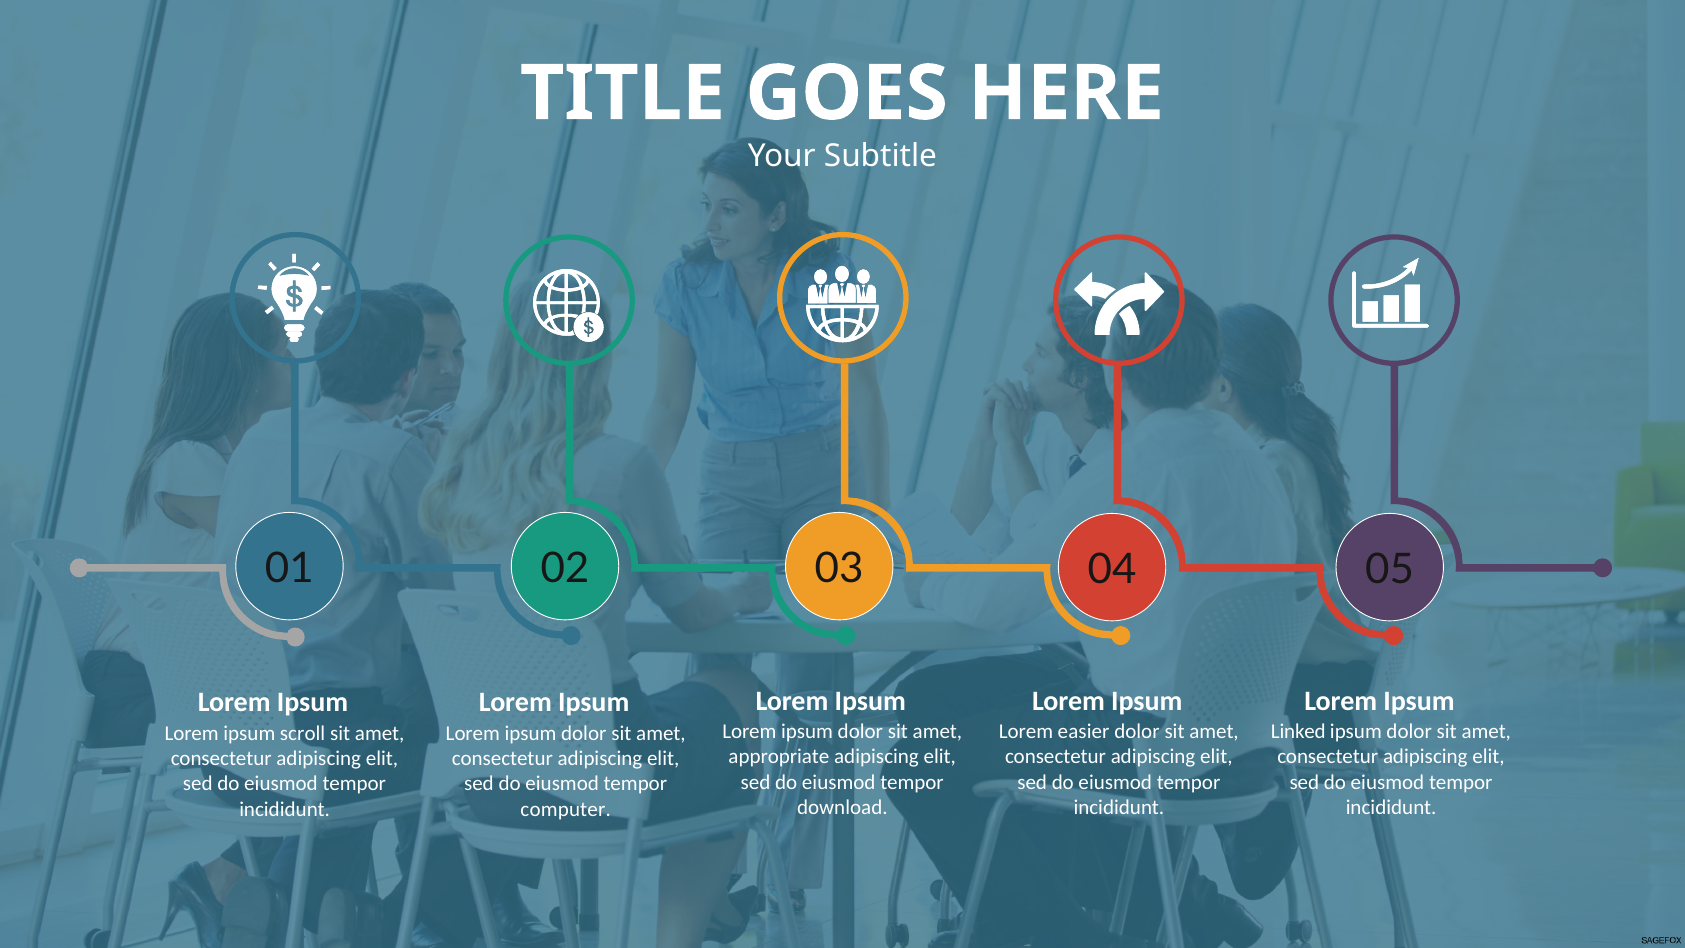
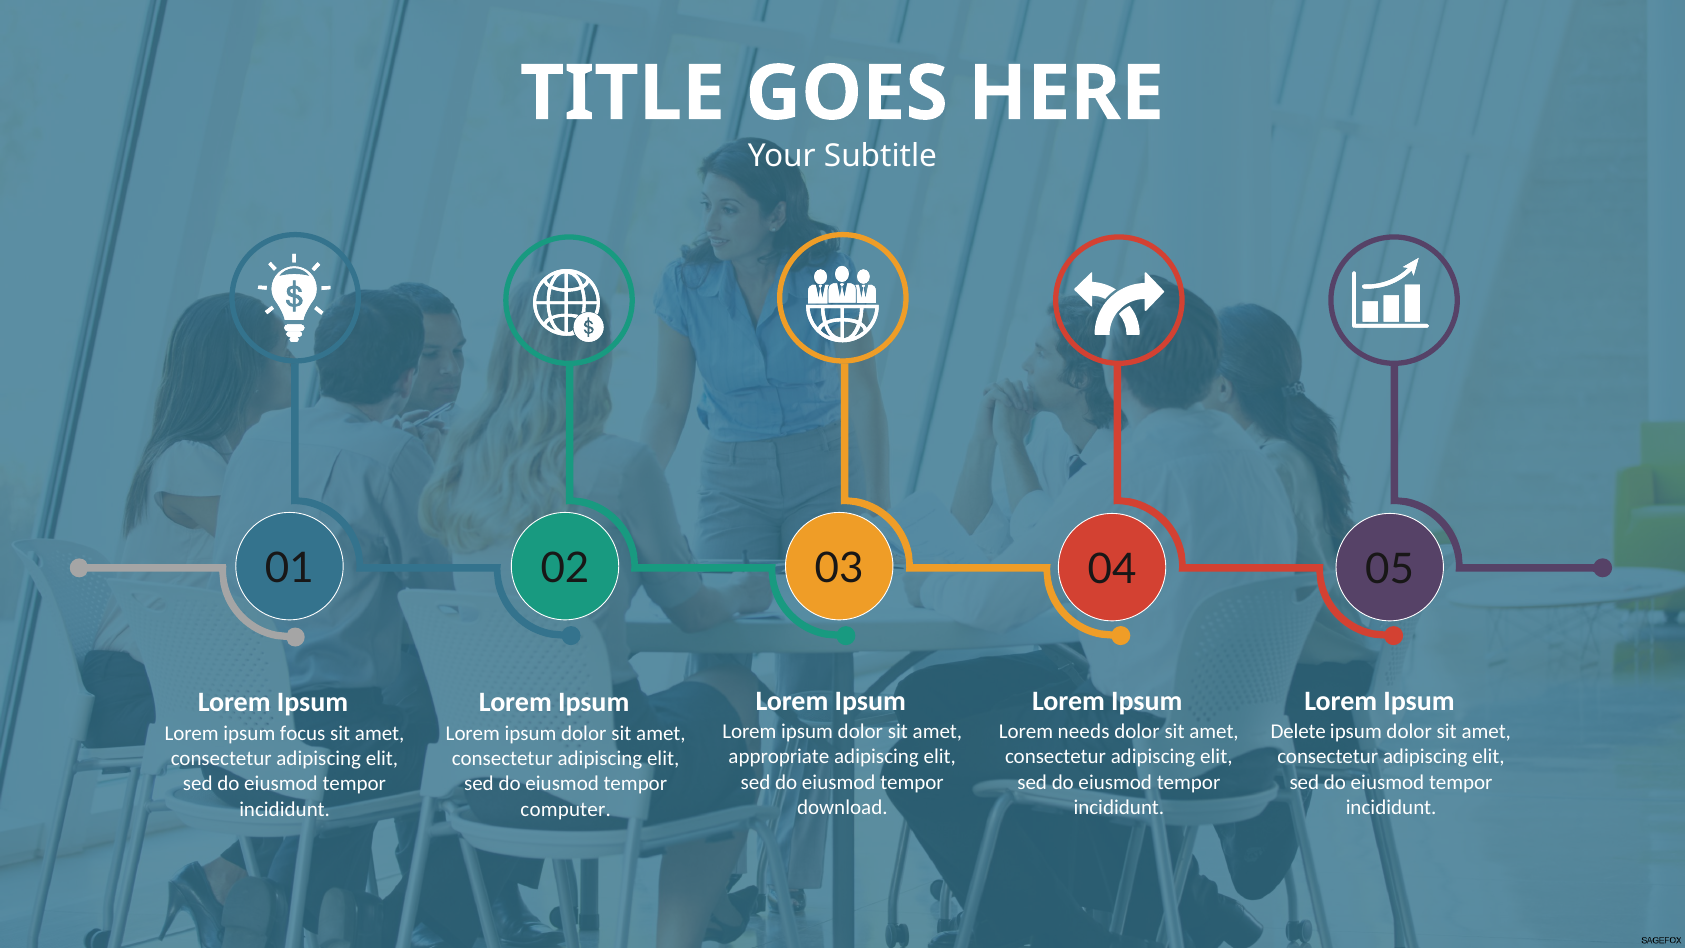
easier: easier -> needs (1084, 731)
Linked: Linked -> Delete (1298, 731)
scroll: scroll -> focus (303, 733)
